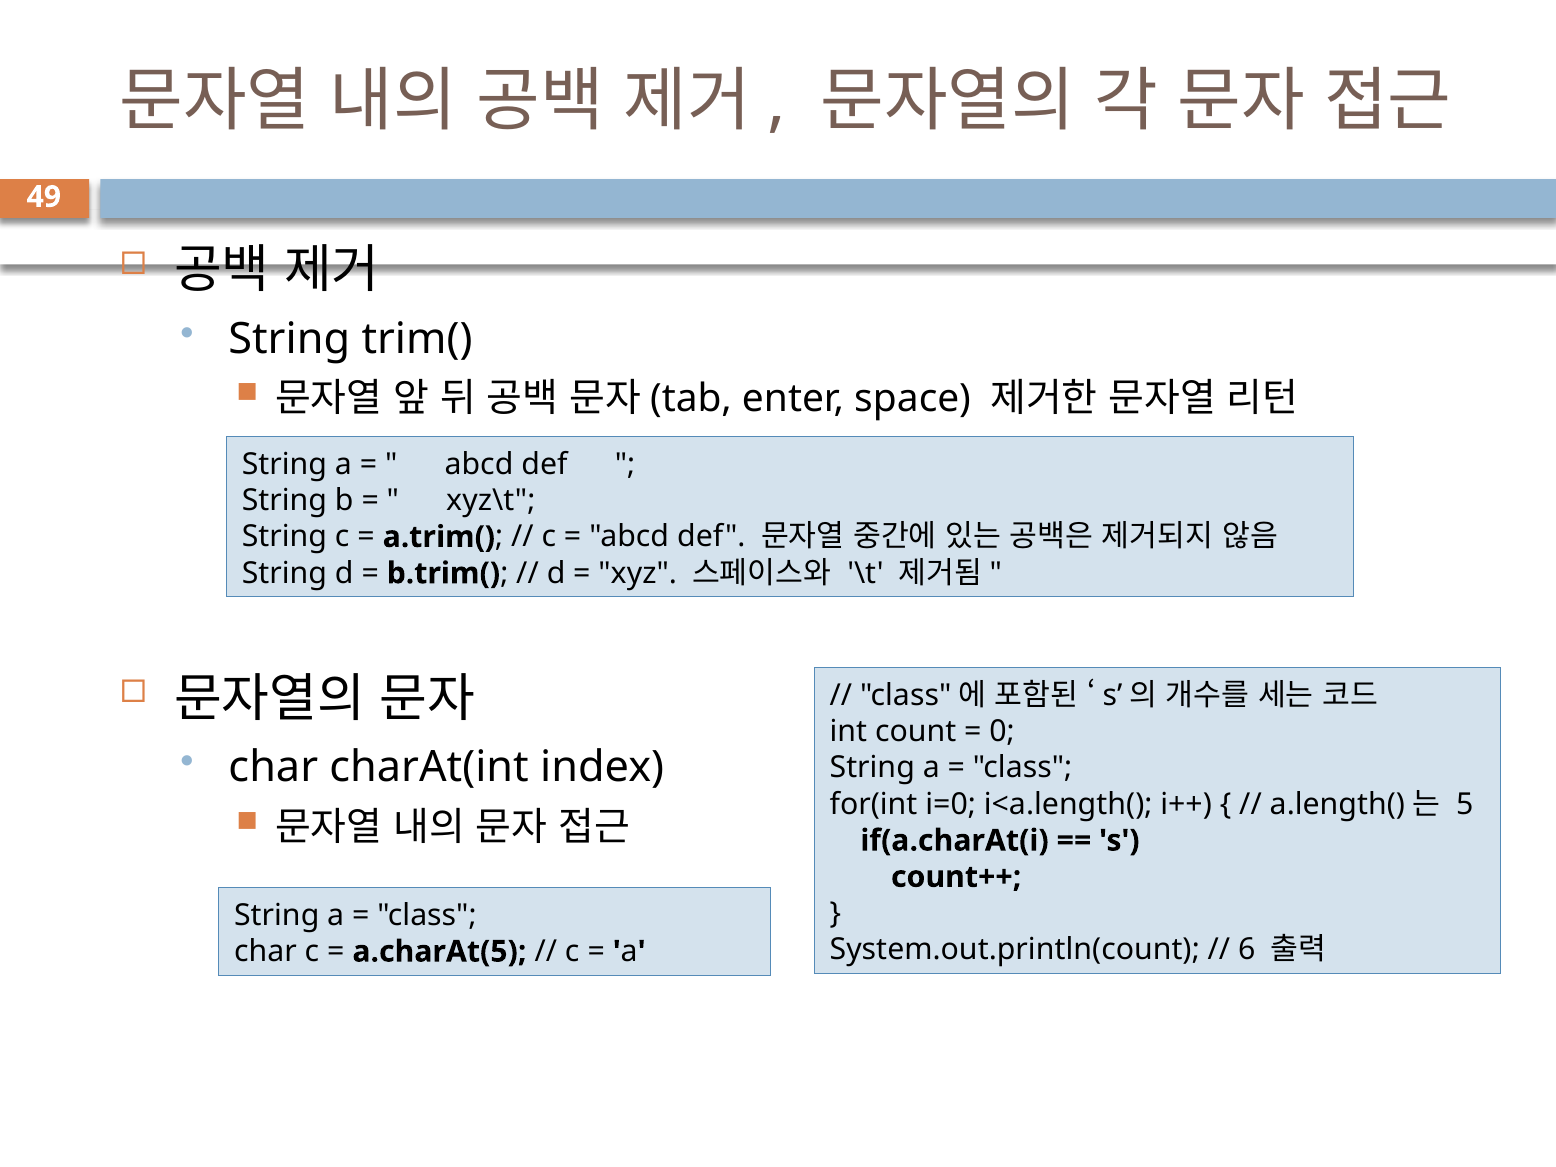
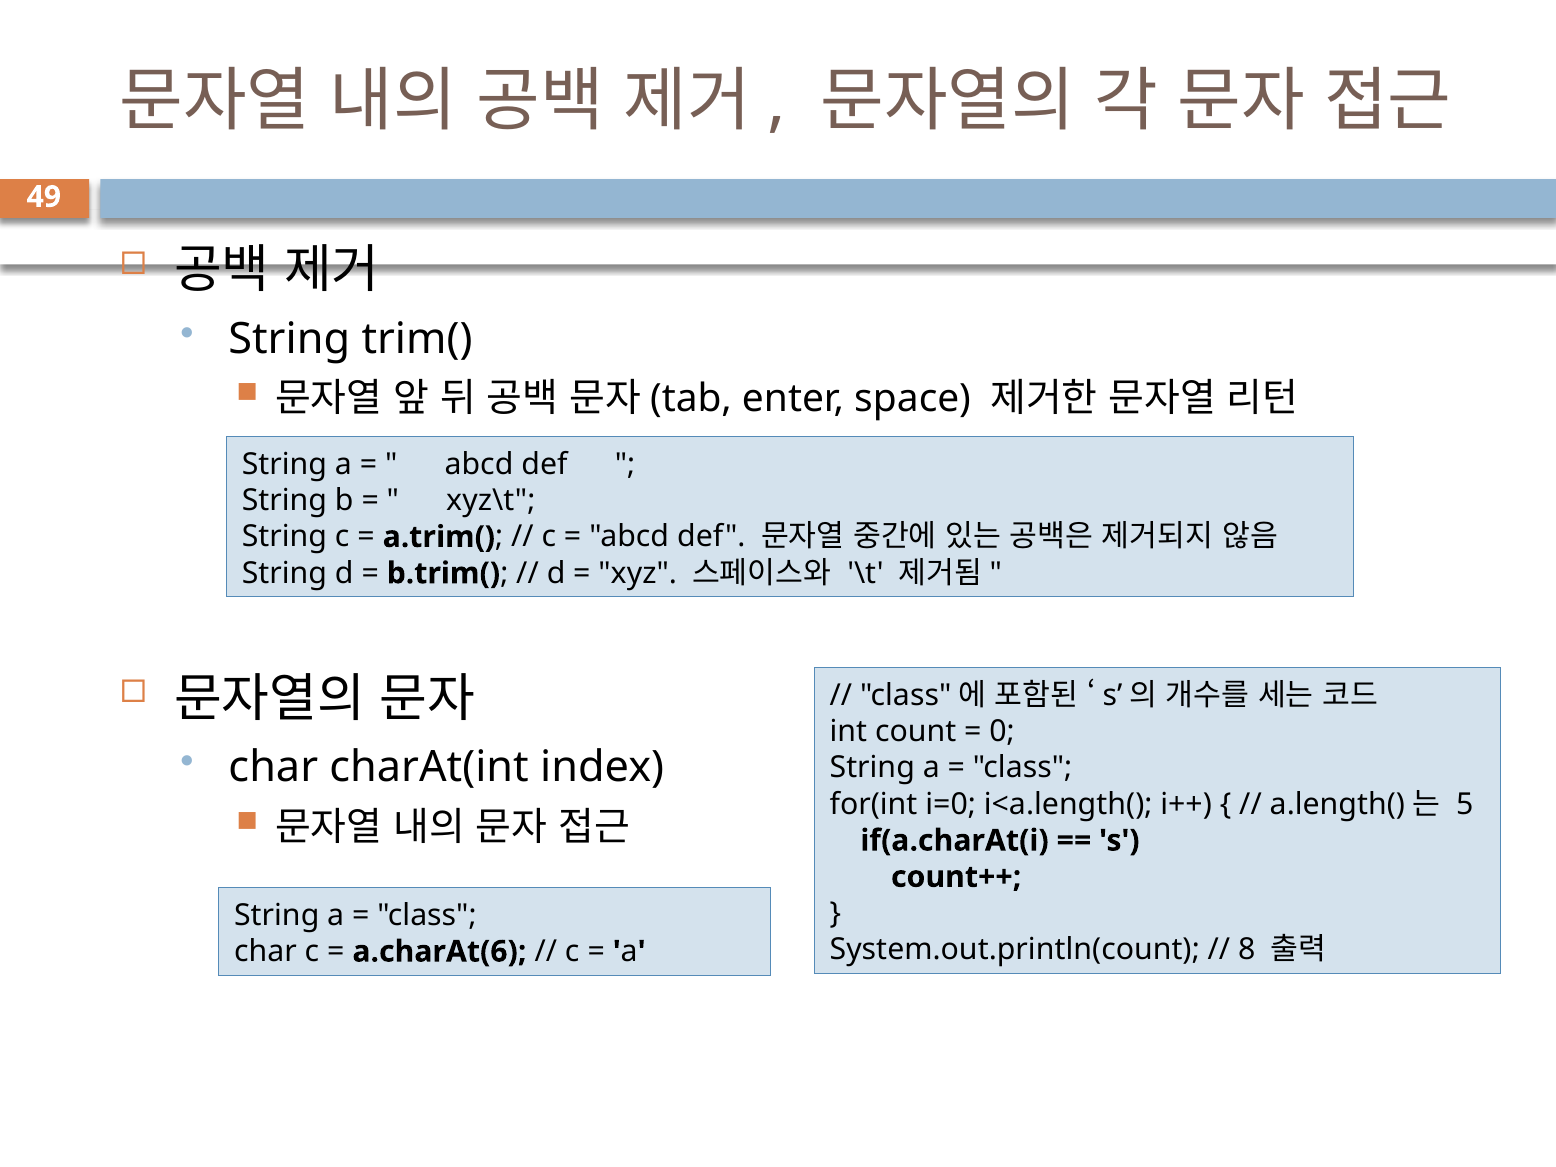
6: 6 -> 8 (1247, 950)
a.charAt(5: a.charAt(5 -> a.charAt(6 (439, 952)
